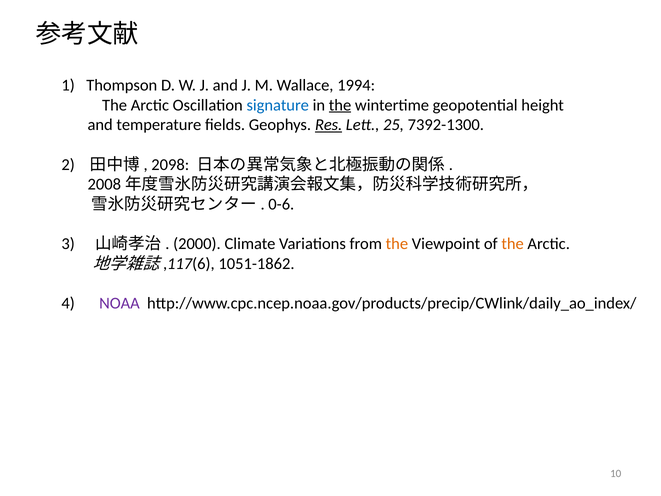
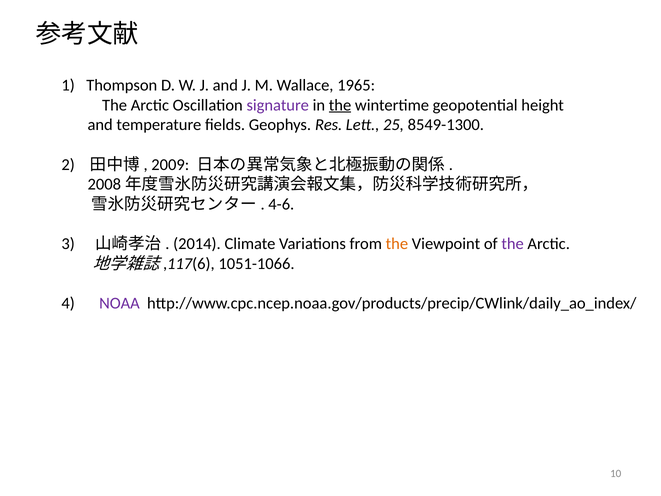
1994: 1994 -> 1965 (356, 85)
signature colour: blue -> purple (278, 105)
Res underline: present -> none (329, 125)
7392-1300: 7392-1300 -> 8549-1300 (446, 125)
2098: 2098 -> 2009 (170, 165)
0-6: 0-6 -> 4-6 (281, 204)
2000: 2000 -> 2014 (197, 244)
the colour: orange -> purple (513, 244)
1051-1862: 1051-1862 -> 1051-1066 (256, 264)
